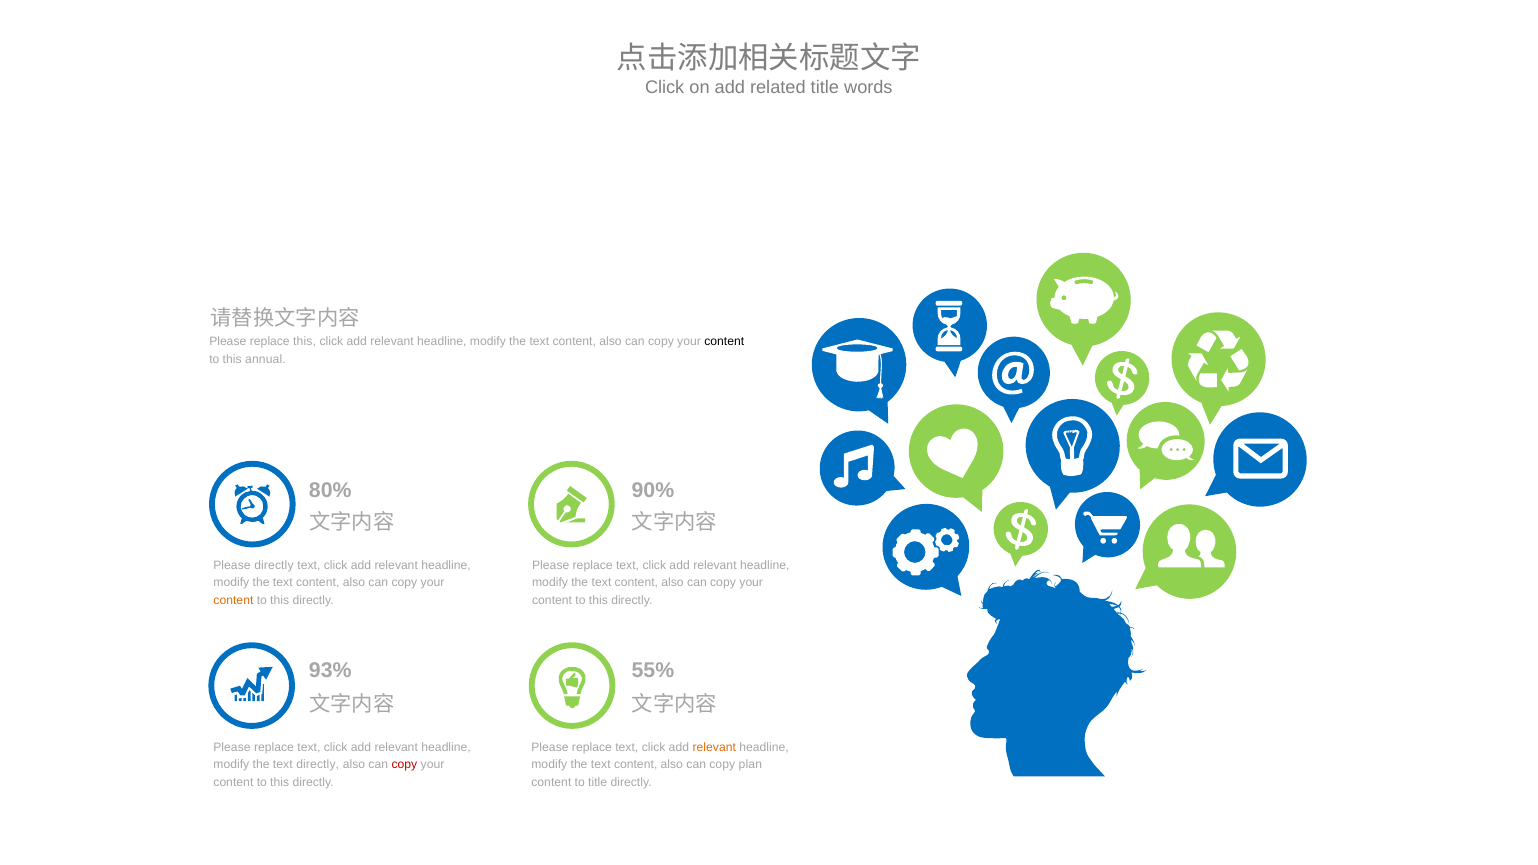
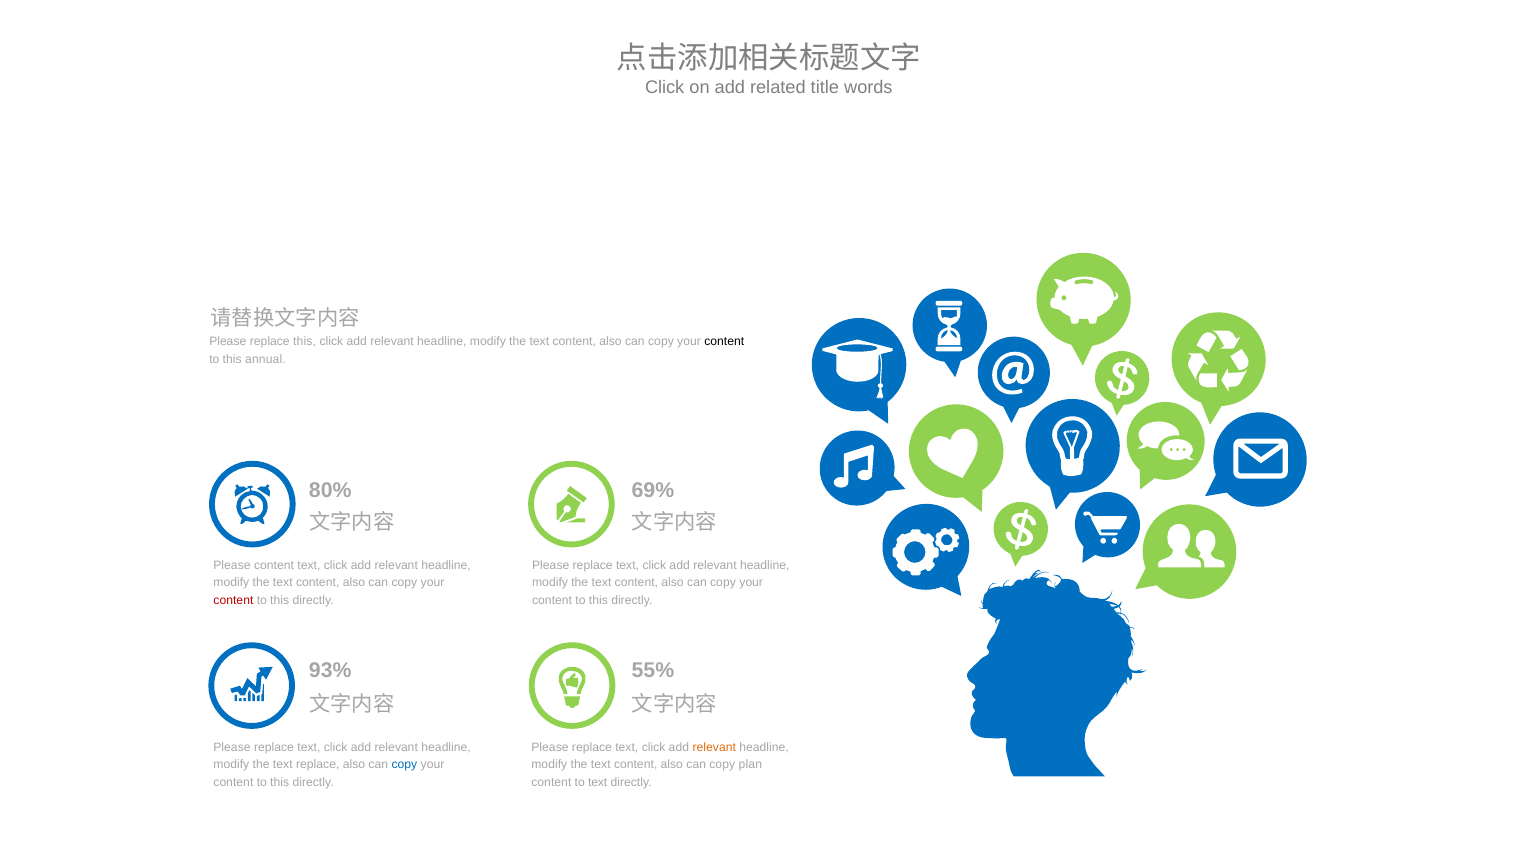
90%: 90% -> 69% (653, 490)
Please directly: directly -> content (274, 565)
content colour: orange -> red (233, 600)
text directly: directly -> replace (318, 765)
copy colour: red -> blue (404, 765)
to title: title -> text (598, 782)
